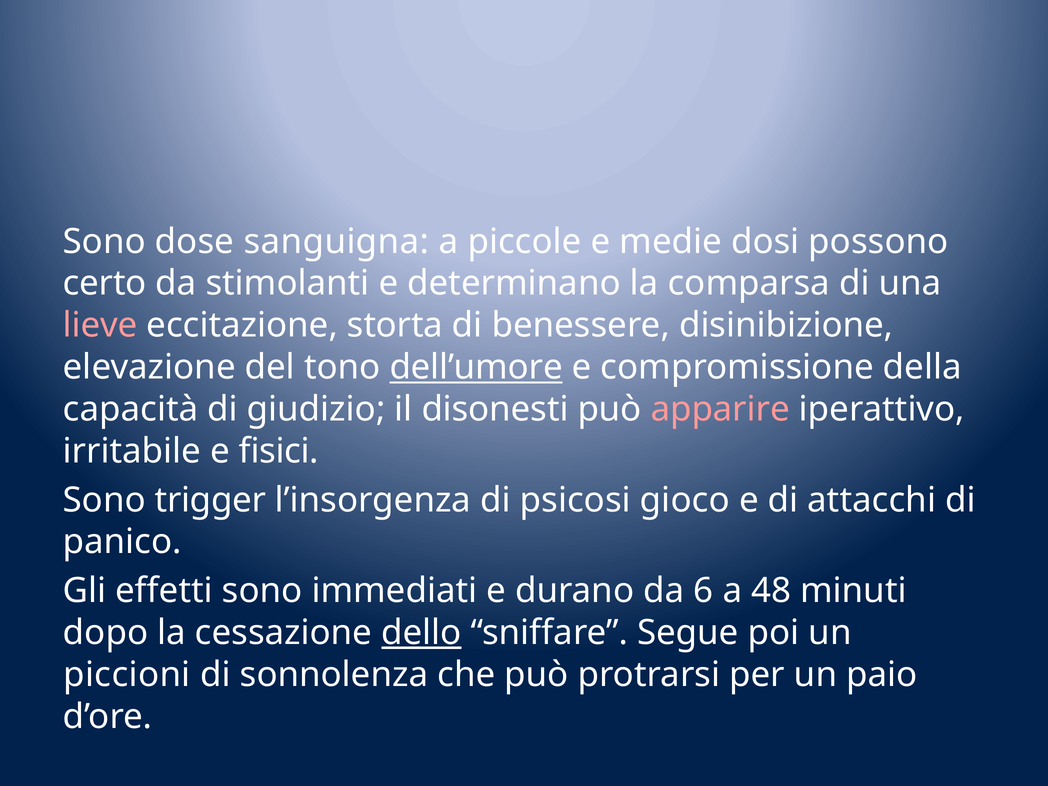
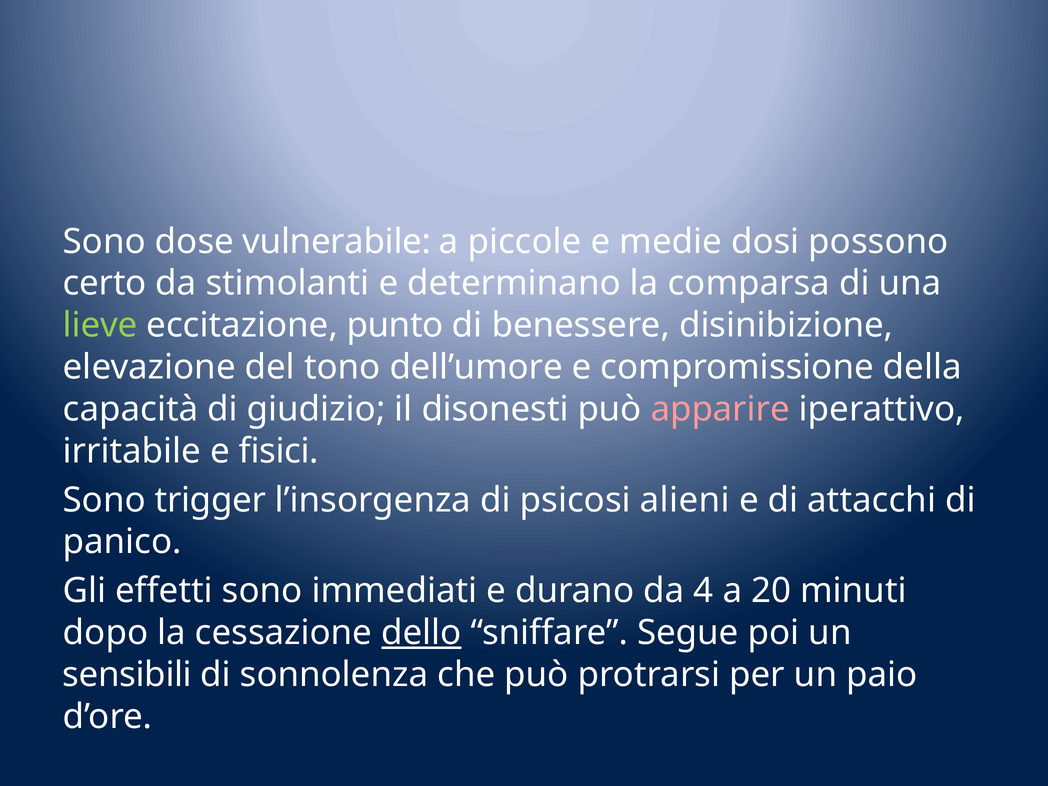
sanguigna: sanguigna -> vulnerabile (337, 242)
lieve colour: pink -> light green (100, 325)
storta: storta -> punto (395, 325)
dell’umore underline: present -> none (476, 367)
gioco: gioco -> alieni (685, 500)
6: 6 -> 4 (703, 591)
48: 48 -> 20 (771, 591)
piccioni: piccioni -> sensibili (127, 675)
